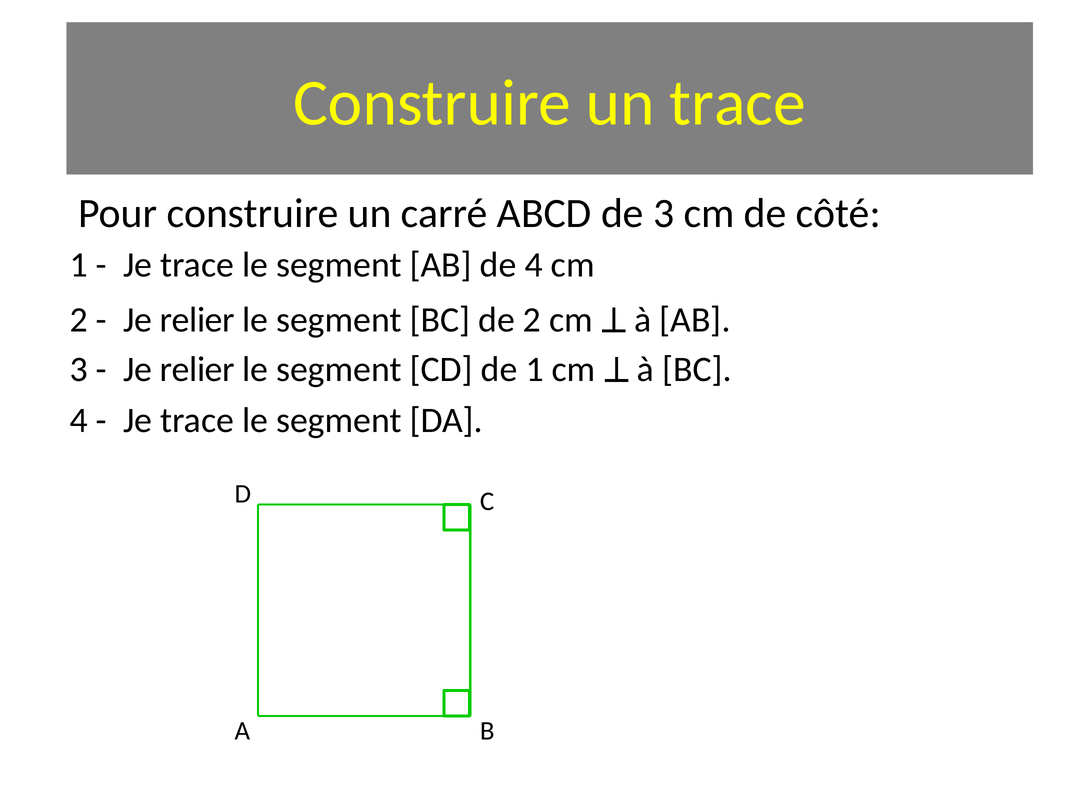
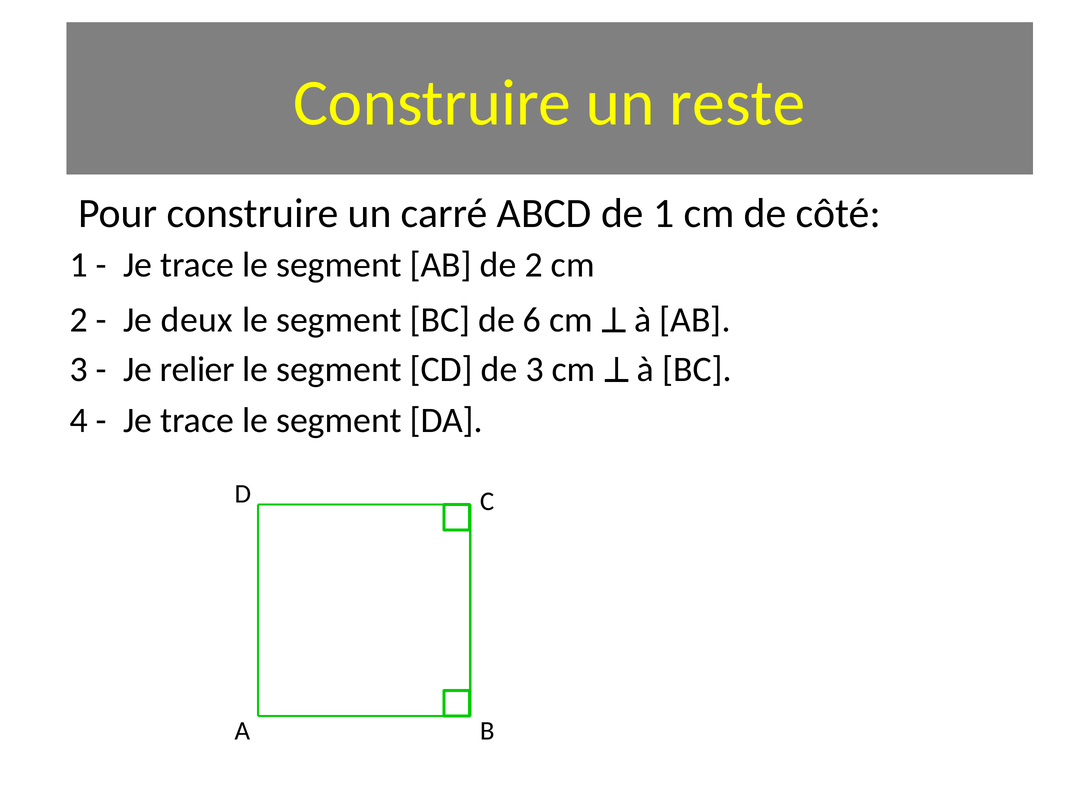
un trace: trace -> reste (737, 103)
de 3: 3 -> 1 (664, 213)
de 4: 4 -> 2 (534, 265)
relier: relier -> deux (197, 320)
de 2: 2 -> 6 (532, 320)
de 1: 1 -> 3 (535, 369)
